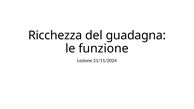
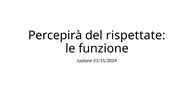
Ricchezza: Ricchezza -> Percepirà (55, 35)
guadagna: guadagna -> rispettate (136, 35)
